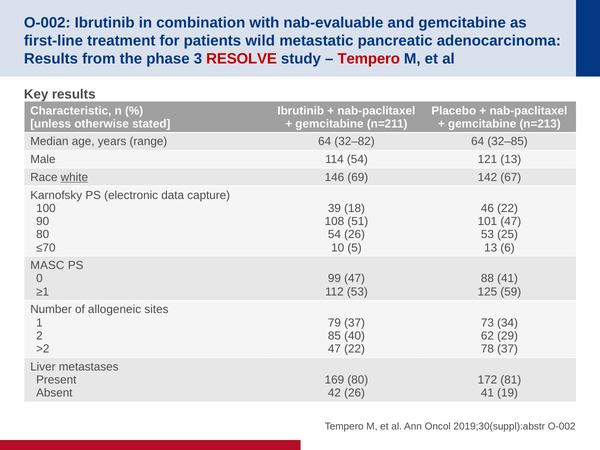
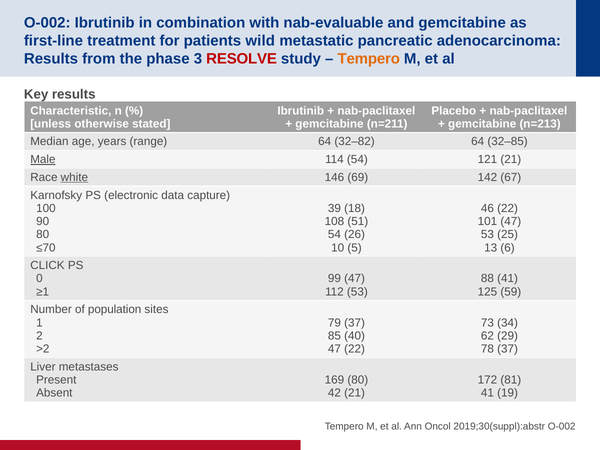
Tempero colour: red -> orange (369, 59)
Male underline: none -> present (43, 159)
121 13: 13 -> 21 (511, 159)
MASC: MASC -> CLICK (47, 266)
allogeneic: allogeneic -> population (115, 310)
42 26: 26 -> 21 (355, 393)
